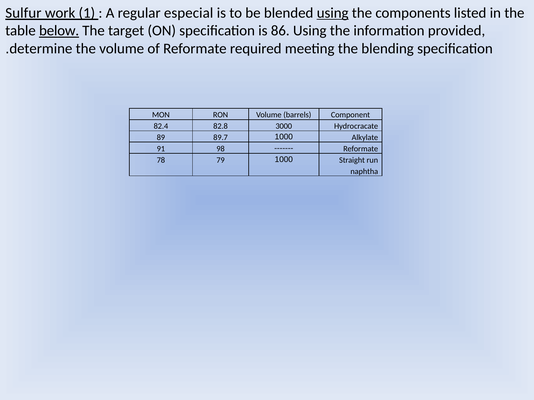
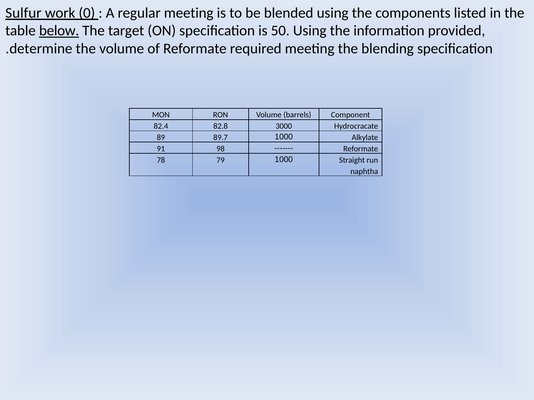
1: 1 -> 0 (87, 13)
regular especial: especial -> meeting (189, 13)
using underline: present -> none (333, 13)
86: 86 -> 50 (280, 31)
